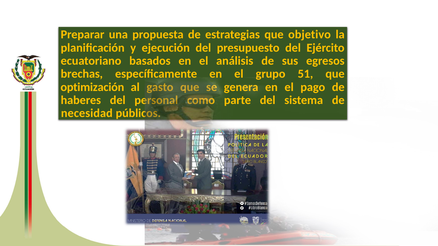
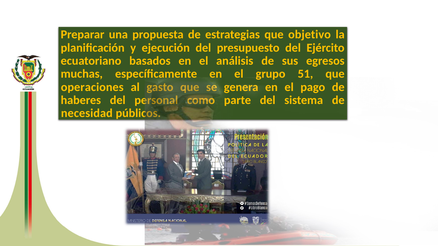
brechas: brechas -> muchas (82, 74)
optimización: optimización -> operaciones (92, 87)
